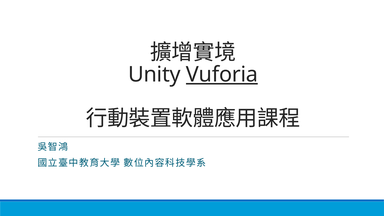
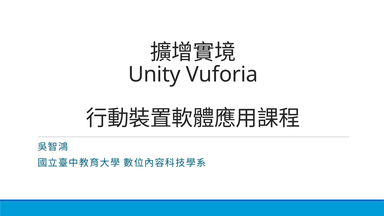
Vuforia underline: present -> none (222, 74)
